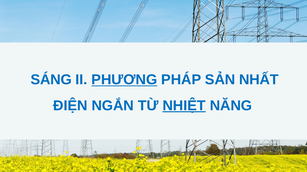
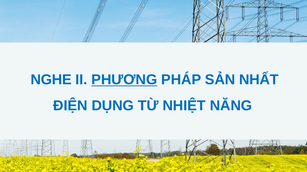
SÁNG: SÁNG -> NGHE (51, 80)
NGẮN: NGẮN -> DỤNG (113, 106)
NHIỆT underline: present -> none (184, 106)
